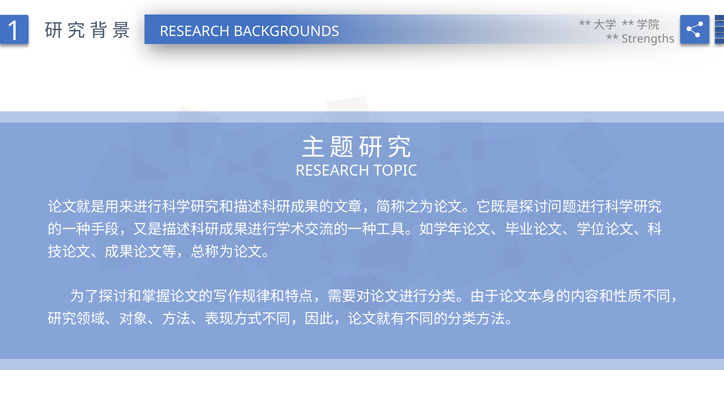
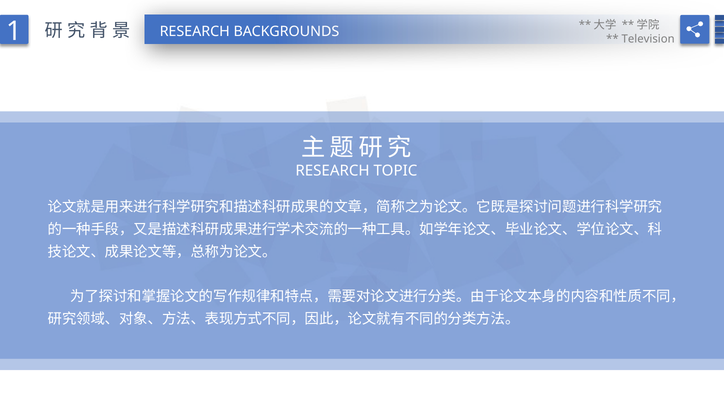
Strengths: Strengths -> Television (648, 39)
